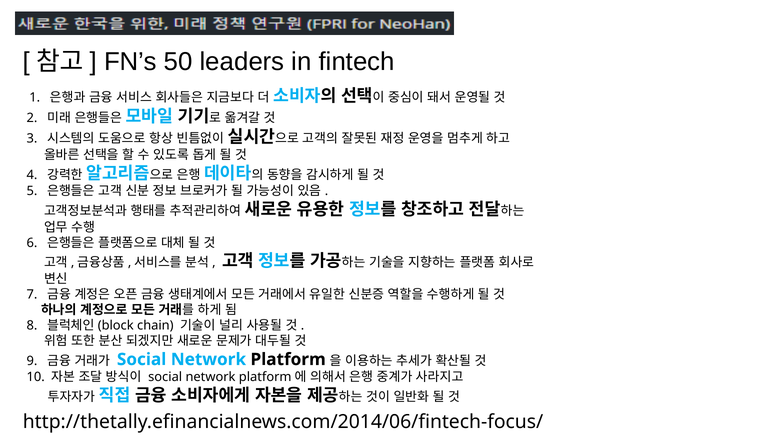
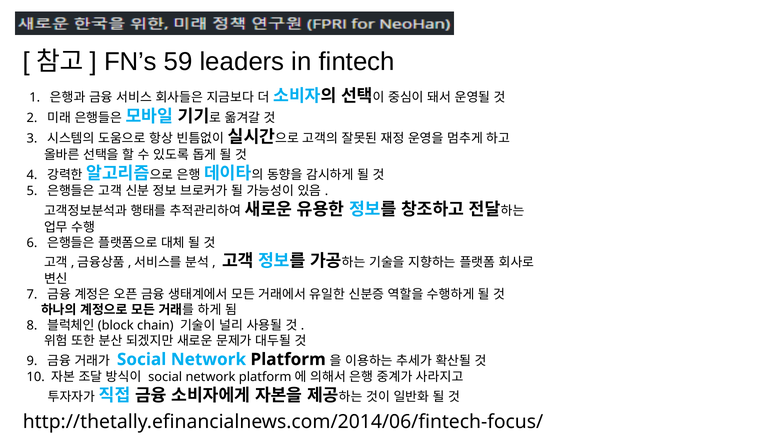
50: 50 -> 59 (178, 62)
